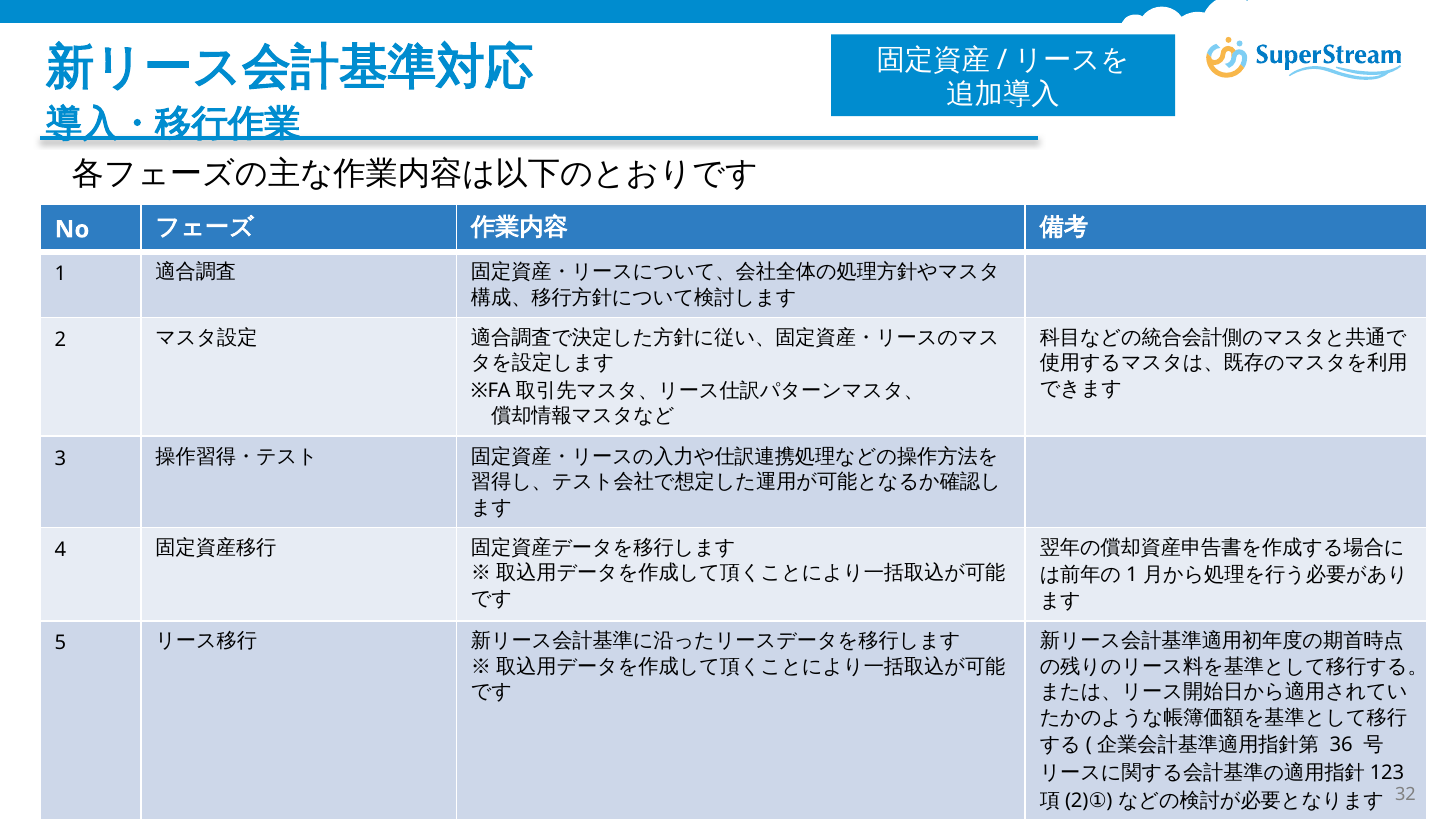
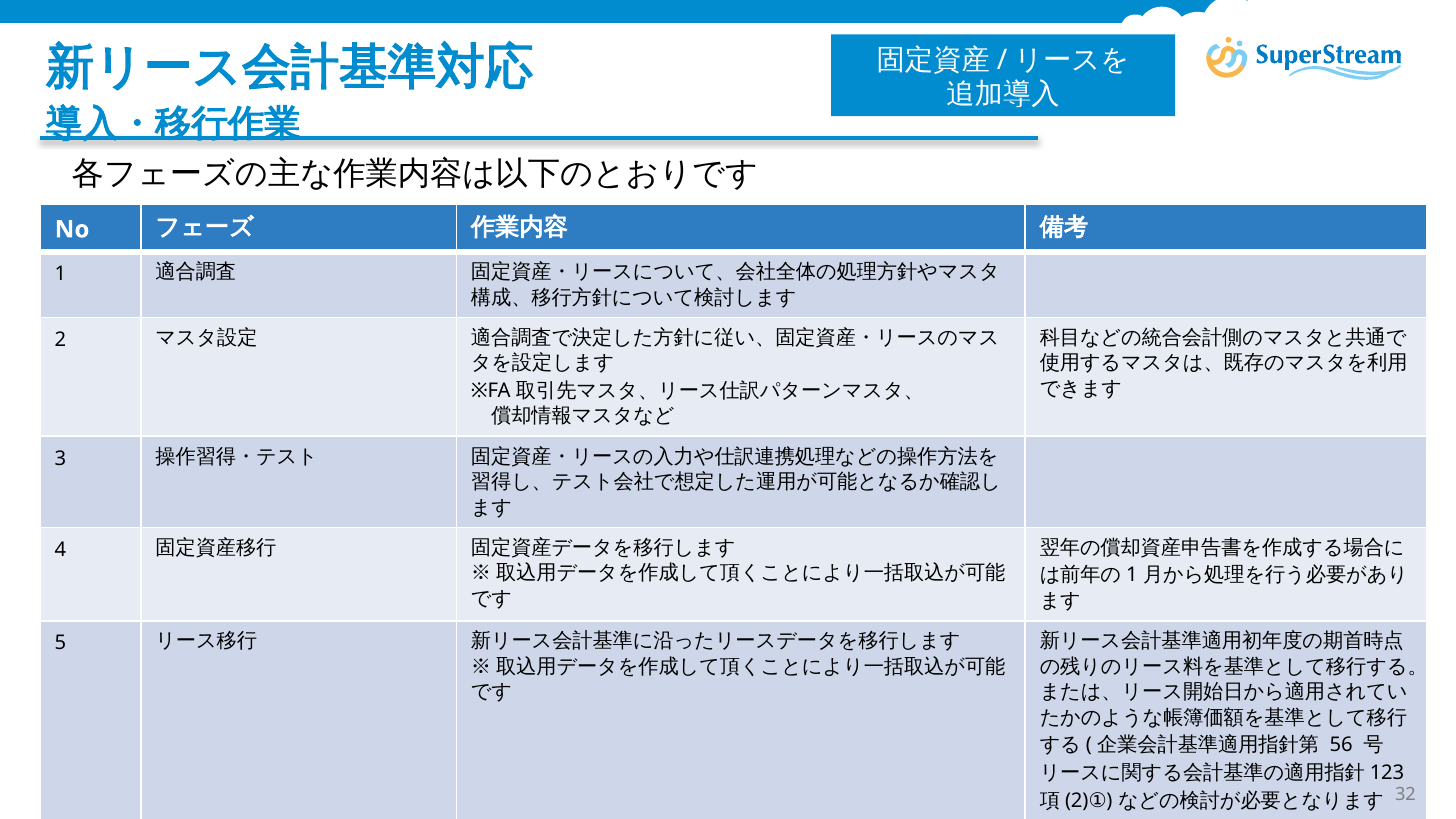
36: 36 -> 56 (1341, 745)
